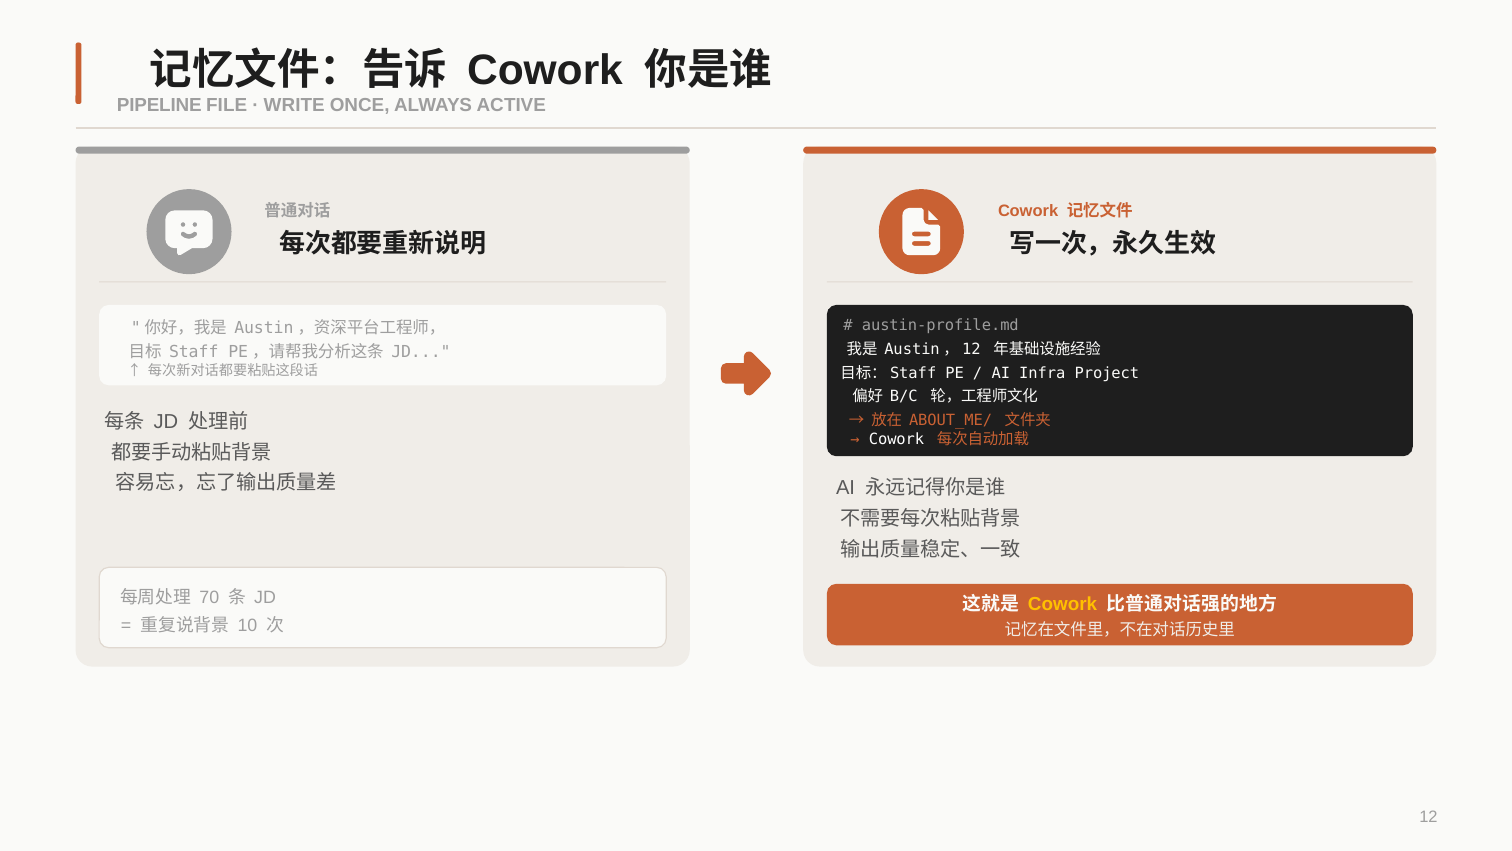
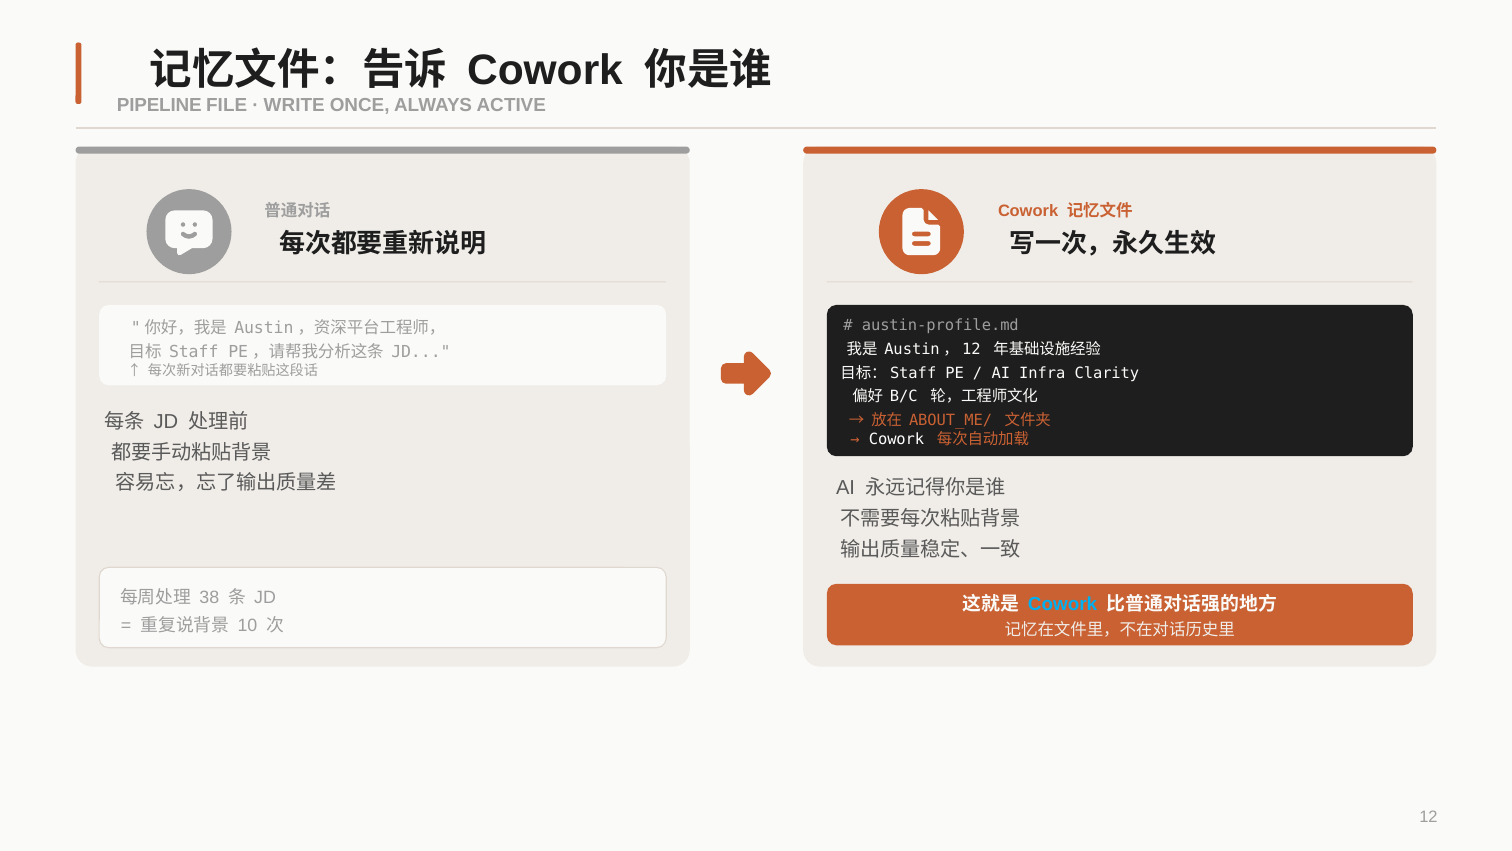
Project: Project -> Clarity (1107, 373)
70: 70 -> 38 (209, 597)
Cowork colour: yellow -> light blue (1063, 604)
